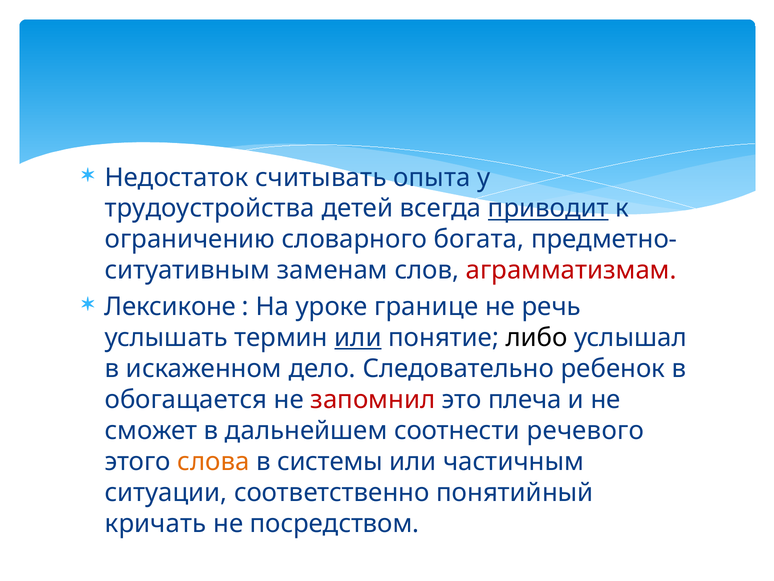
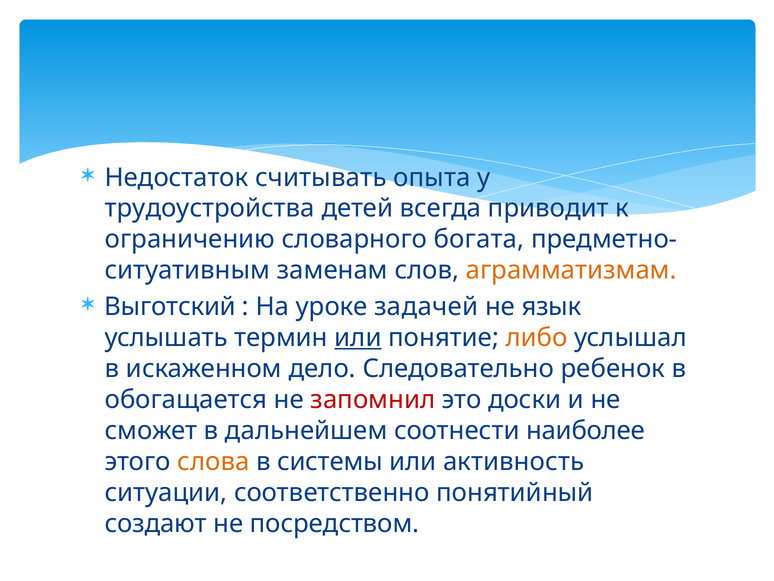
приводит underline: present -> none (548, 208)
аграмматизмам colour: red -> orange (571, 270)
Лексиконе: Лексиконе -> Выготский (170, 306)
границе: границе -> задачей (426, 306)
речь: речь -> язык (552, 306)
либо colour: black -> orange (537, 337)
плеча: плеча -> доски (525, 399)
речевого: речевого -> наиболее (586, 430)
частичным: частичным -> активность (514, 461)
кричать: кричать -> создают (156, 523)
